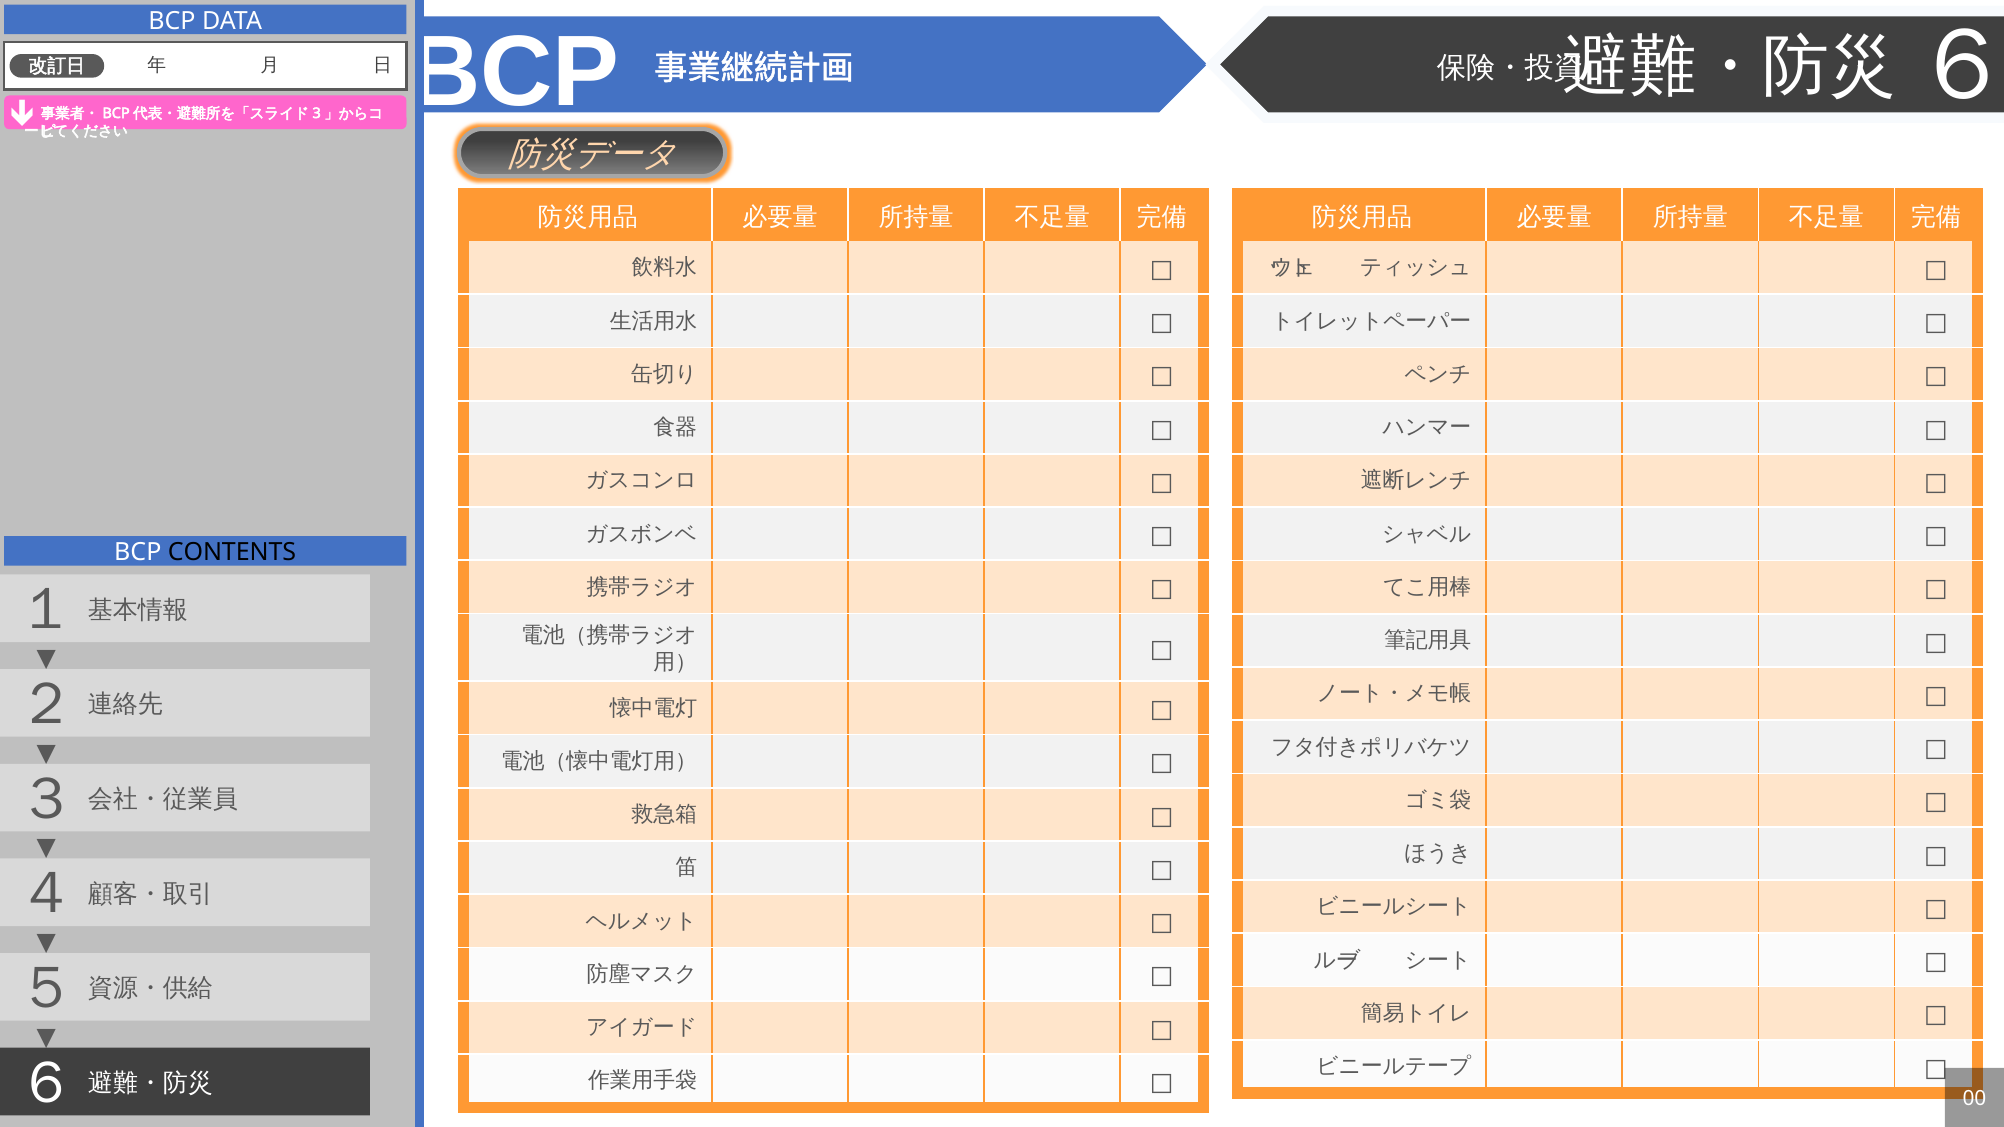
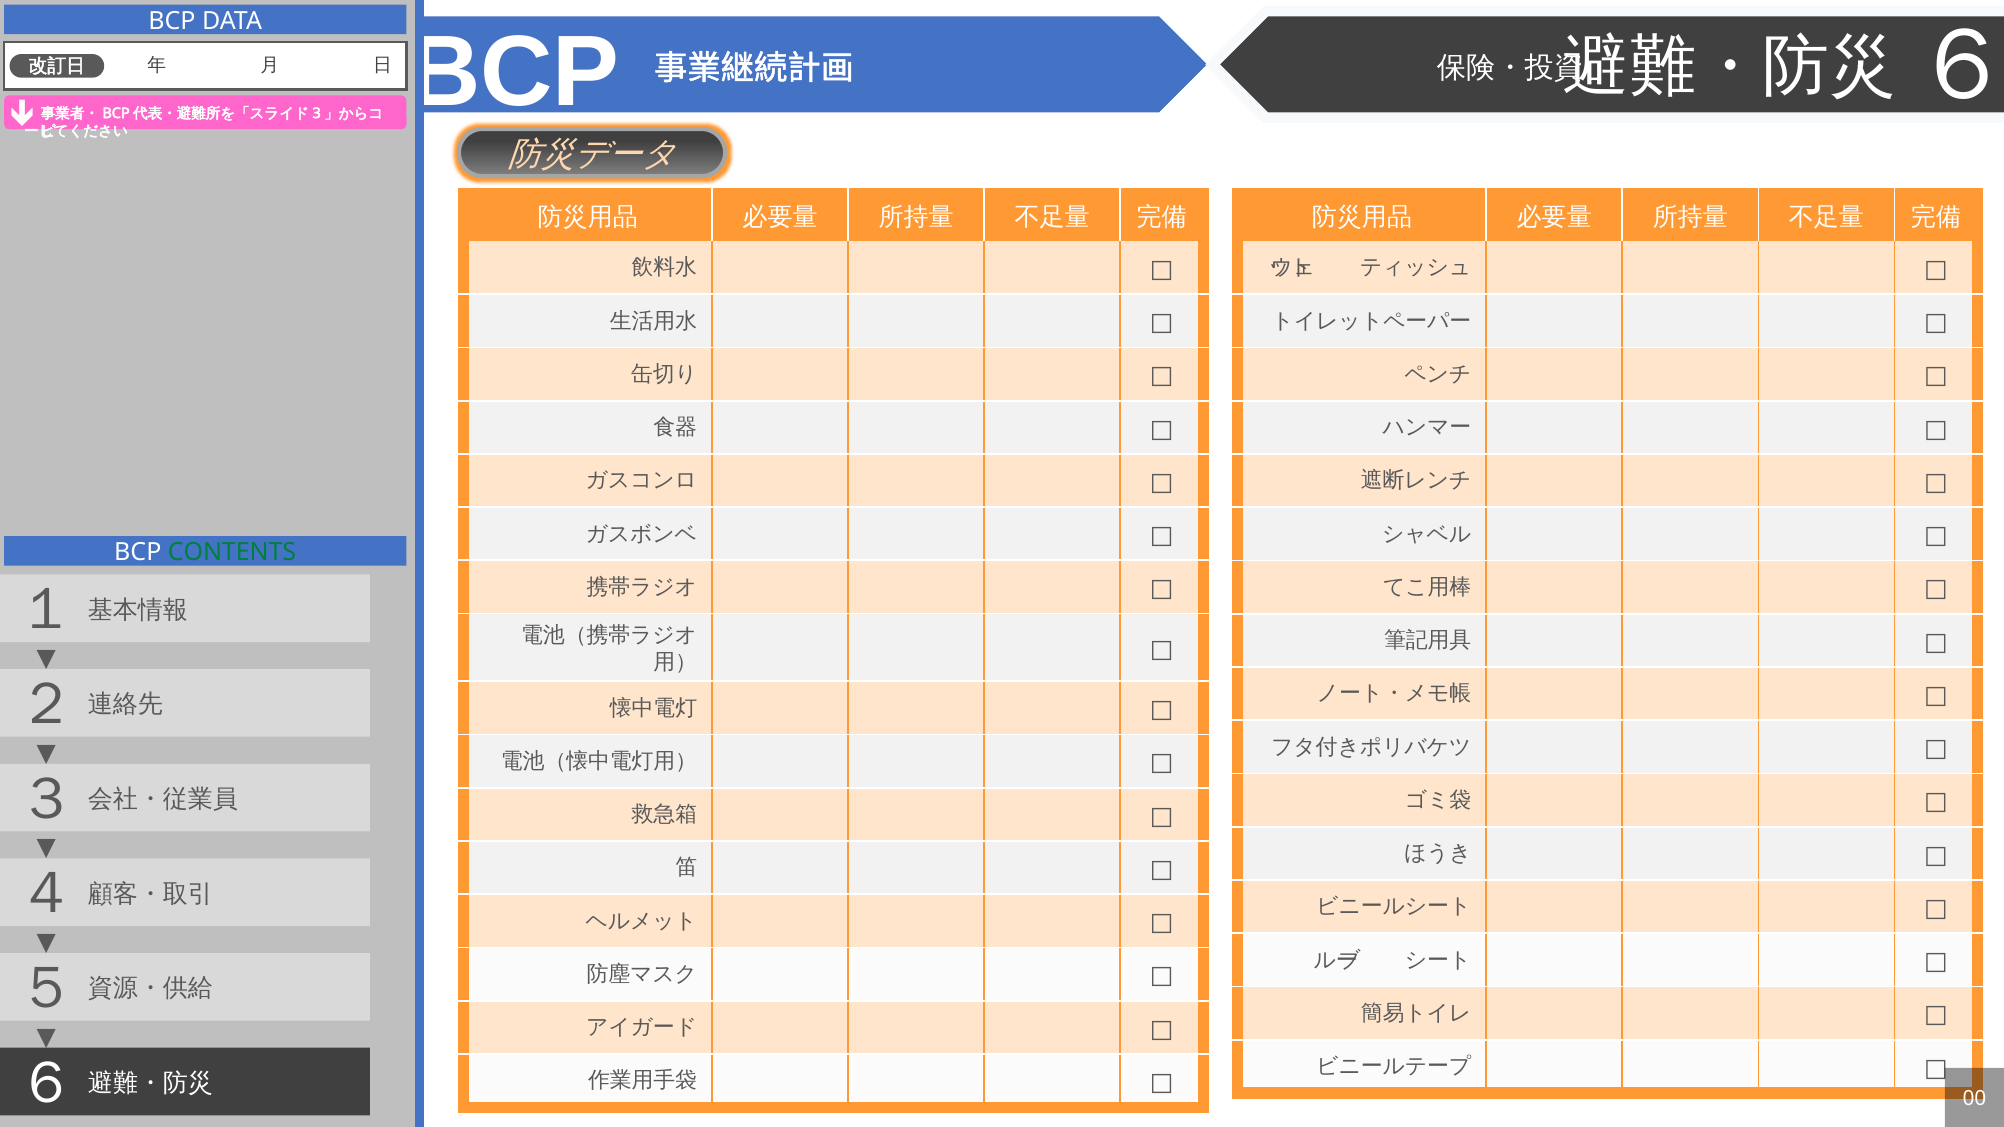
CONTENTS colour: black -> green (232, 553)
